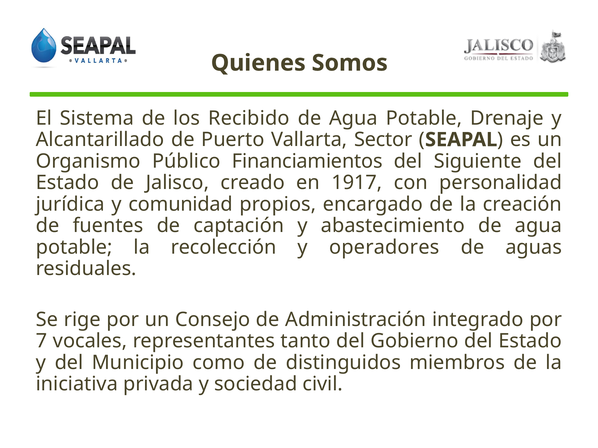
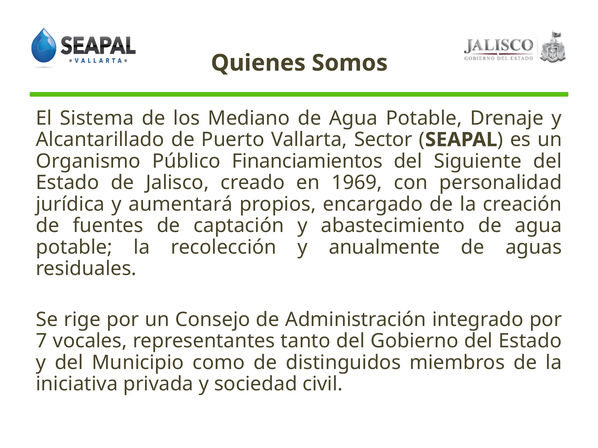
Recibido: Recibido -> Mediano (249, 118)
1917: 1917 -> 1969 (357, 183)
comunidad: comunidad -> aumentará (181, 204)
operadores: operadores -> anualmente (384, 247)
